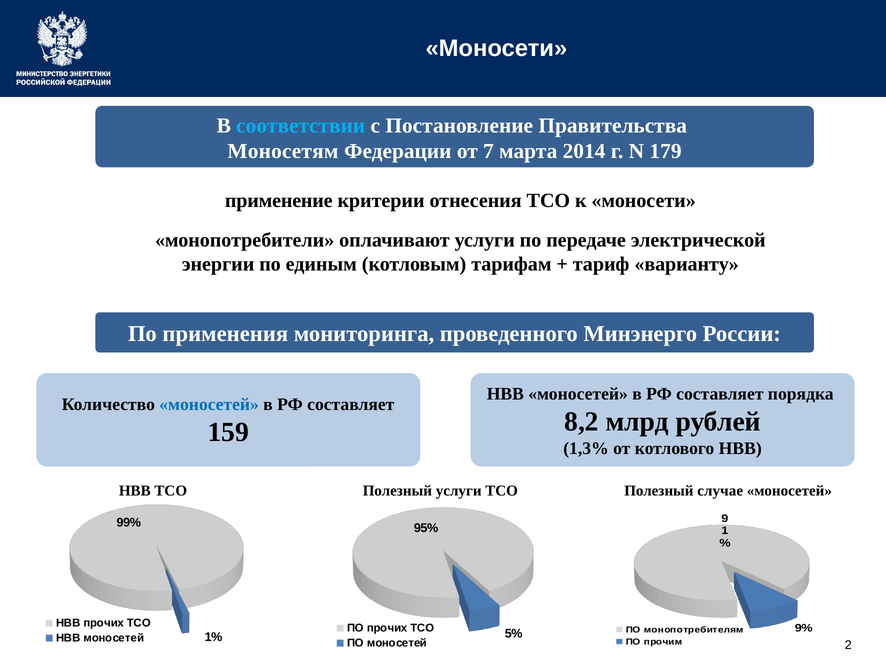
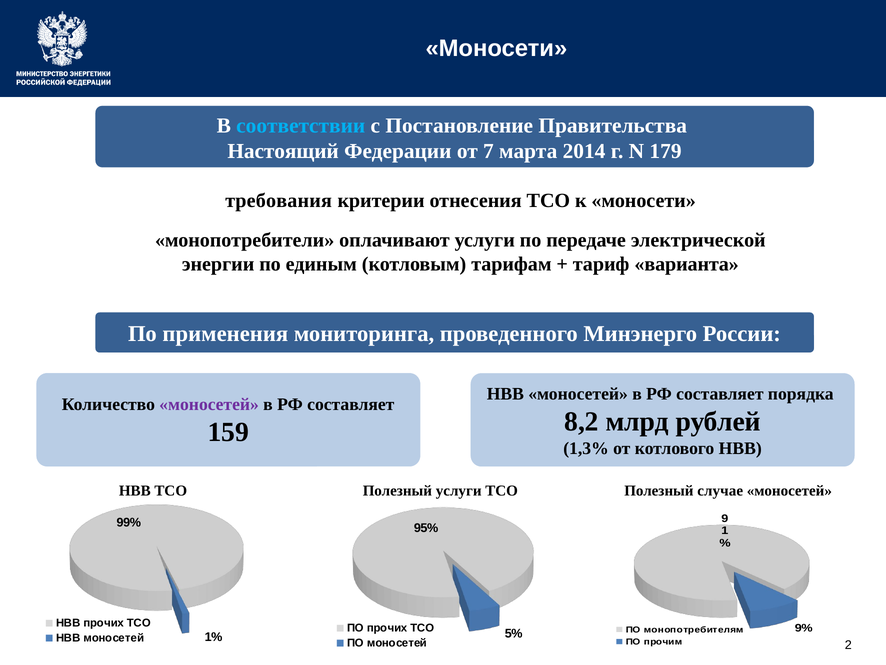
Моносетям: Моносетям -> Настоящий (283, 151)
применение: применение -> требования (279, 201)
варианту: варианту -> варианта (687, 264)
моносетей colour: blue -> purple (209, 404)
